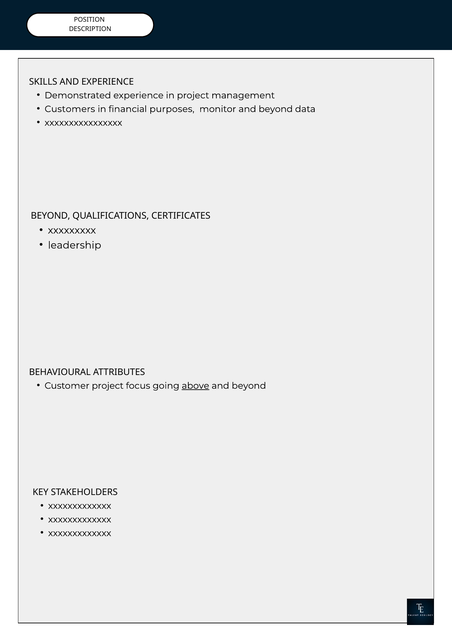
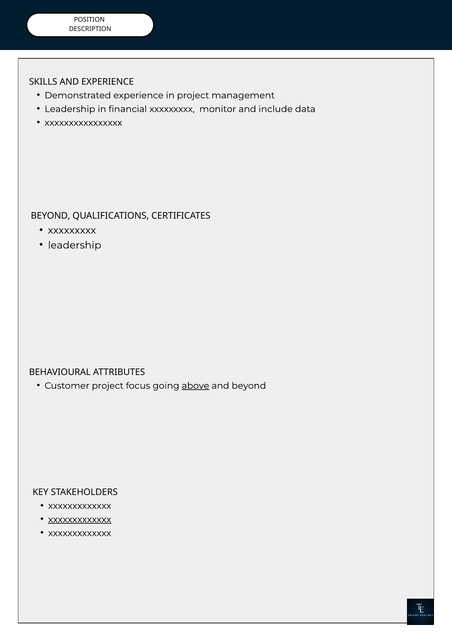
Customers: Customers -> Leadership (70, 109)
financial purposes: purposes -> xxxxxxxxx (172, 109)
monitor and beyond: beyond -> include (276, 109)
xxxxxxxxxxxxx underline: none -> present (80, 520)
